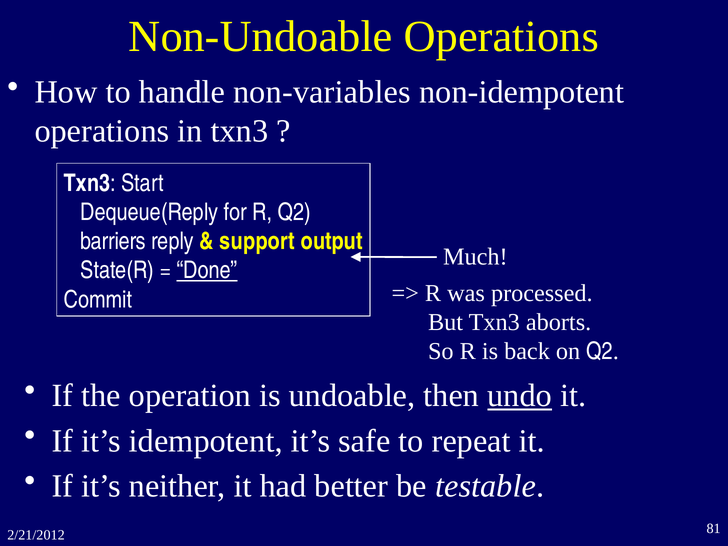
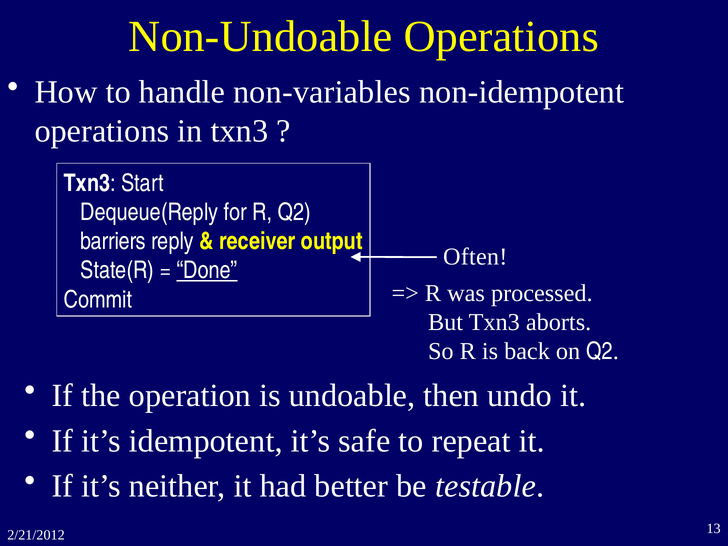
support: support -> receiver (257, 241)
Much: Much -> Often (475, 257)
undo underline: present -> none (520, 396)
81: 81 -> 13 (714, 529)
